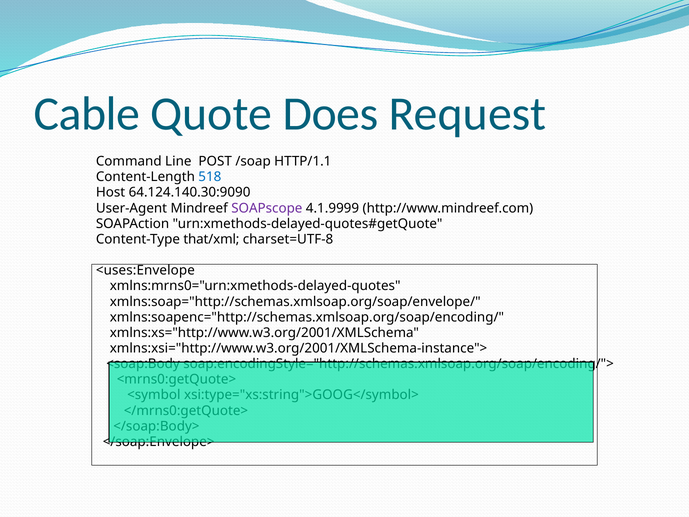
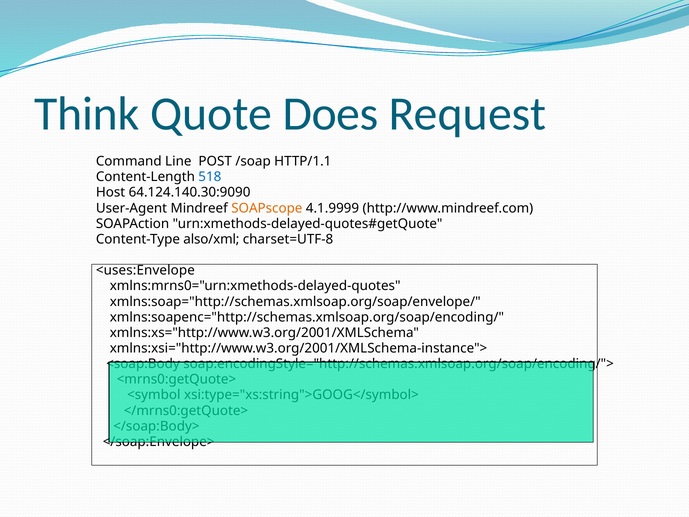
Cable: Cable -> Think (87, 114)
SOAPscope colour: purple -> orange (267, 208)
that/xml: that/xml -> also/xml (211, 239)
